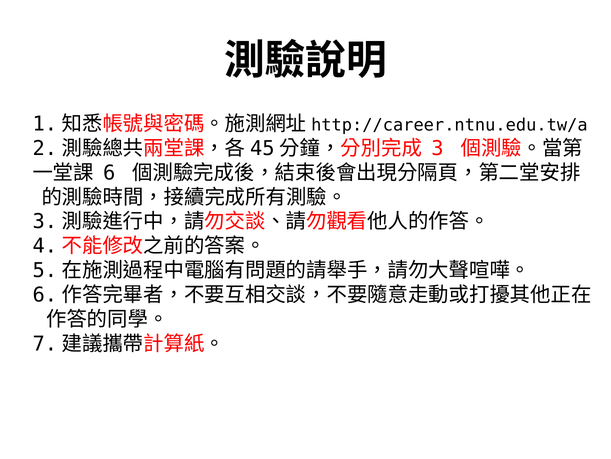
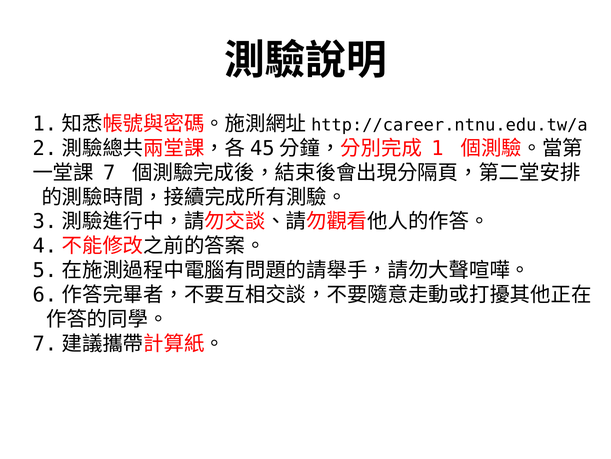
3: 3 -> 1 (437, 148)
6: 6 -> 7 (109, 173)
